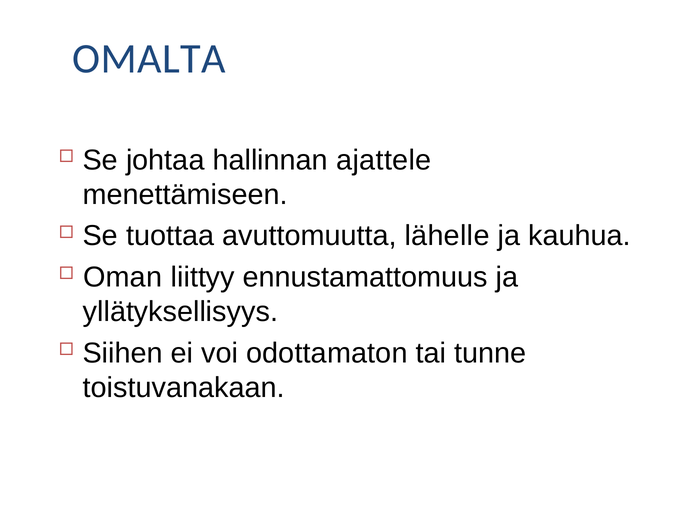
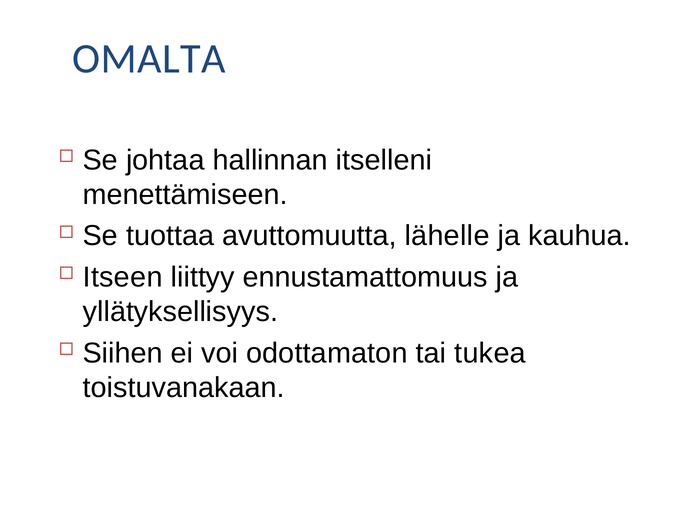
ajattele: ajattele -> itselleni (384, 160)
Oman: Oman -> Itseen (123, 277)
tunne: tunne -> tukea (490, 353)
